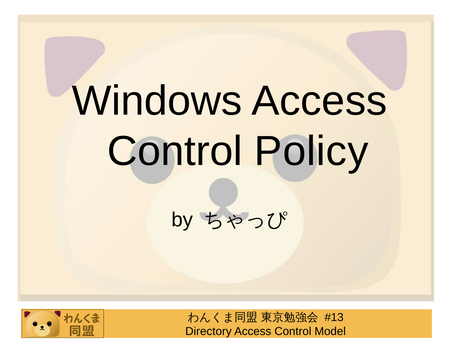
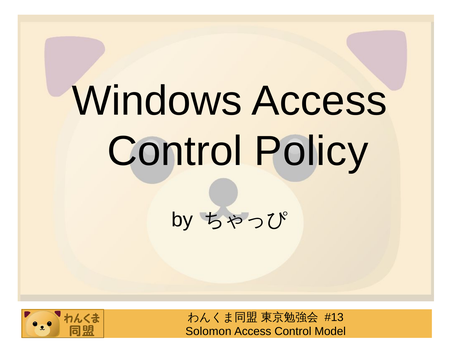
Directory: Directory -> Solomon (208, 332)
